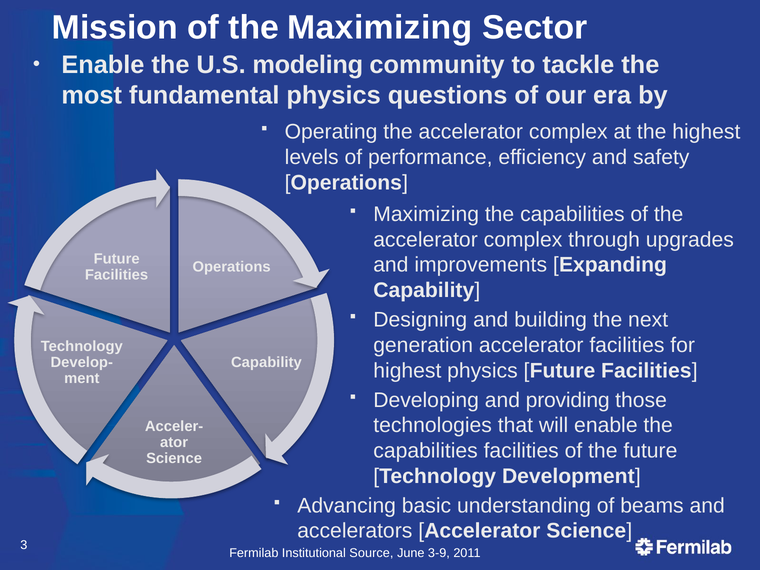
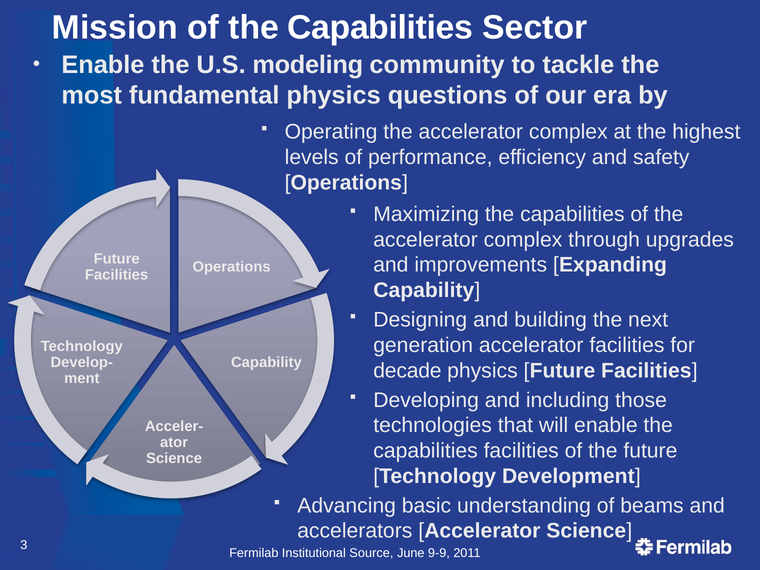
of the Maximizing: Maximizing -> Capabilities (380, 28)
highest: highest -> decade (407, 371)
providing: providing -> including (568, 400)
3-9: 3-9 -> 9-9 (439, 553)
